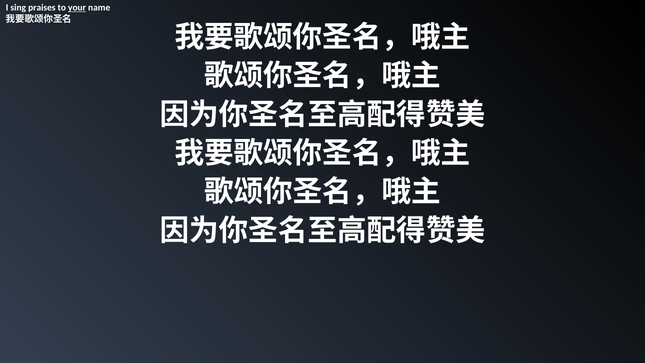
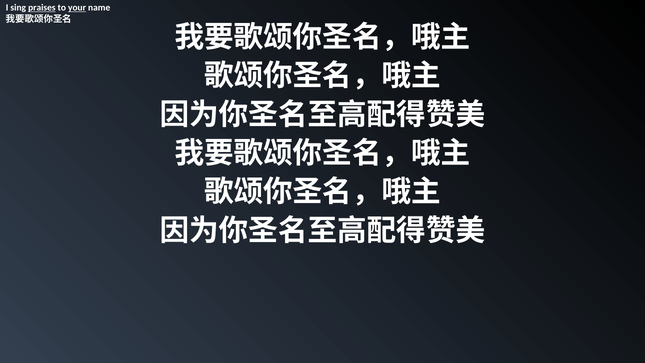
praises underline: none -> present (42, 8)
